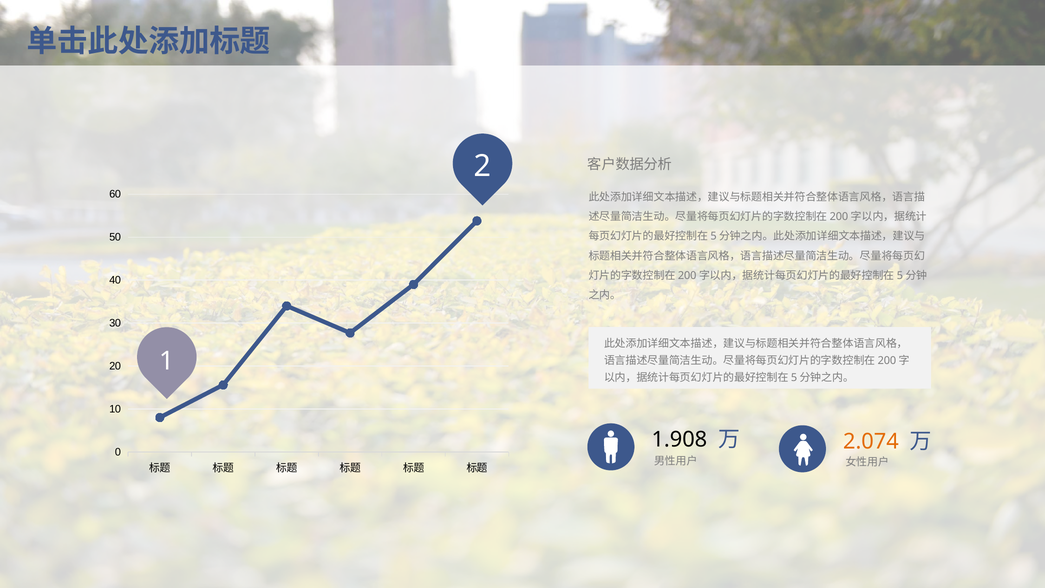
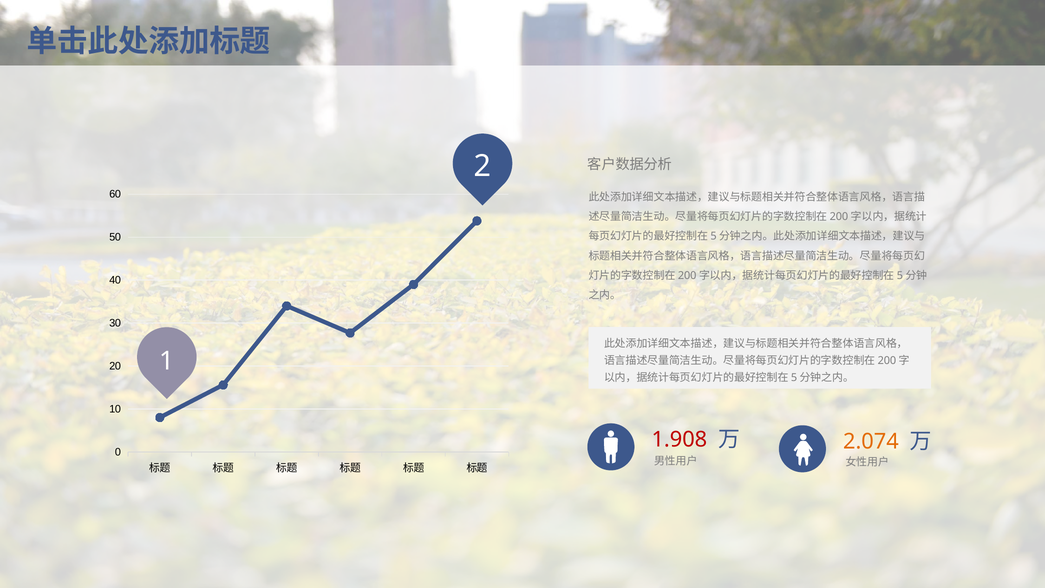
1.908 colour: black -> red (679, 439)
